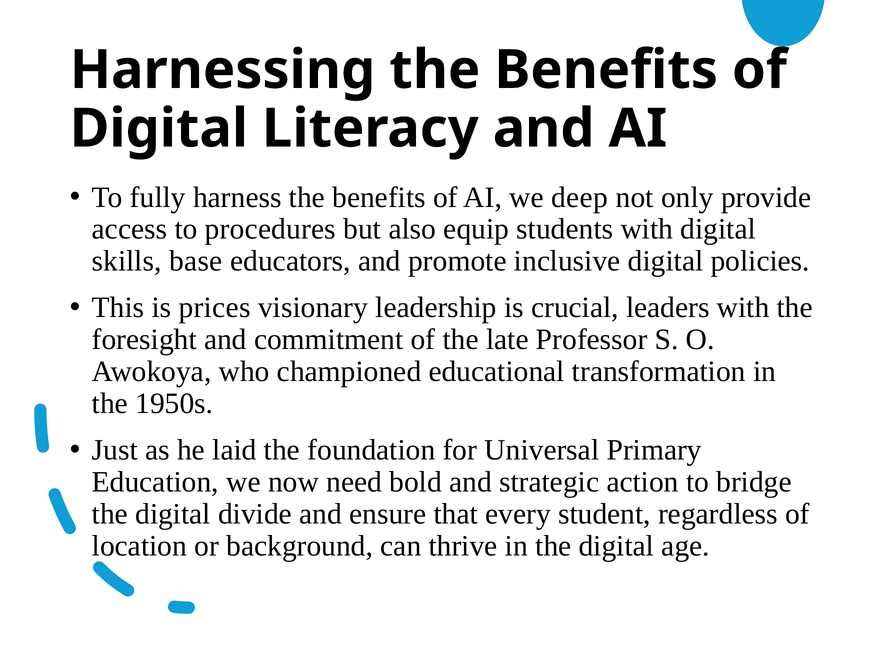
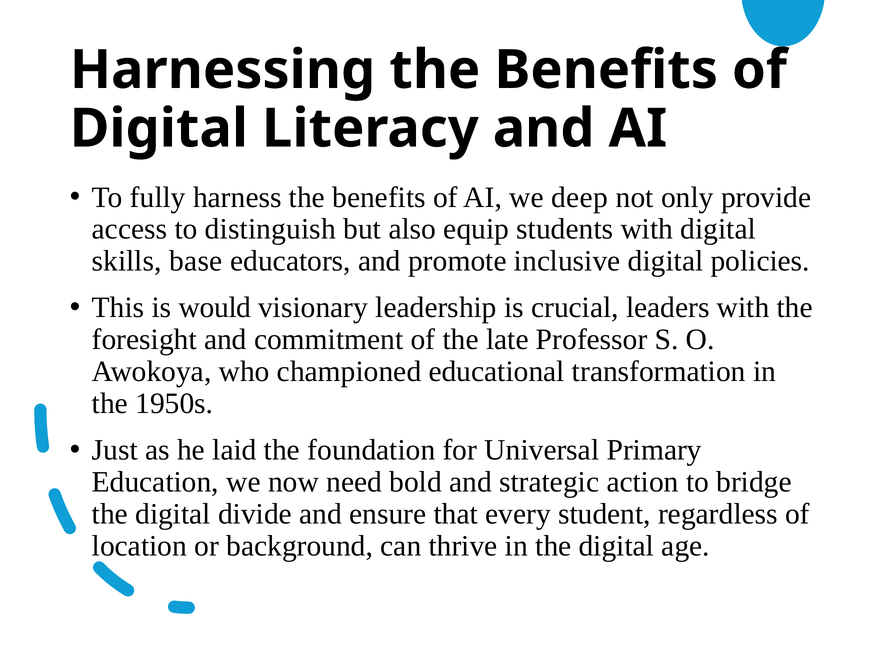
procedures: procedures -> distinguish (270, 229)
prices: prices -> would (215, 308)
